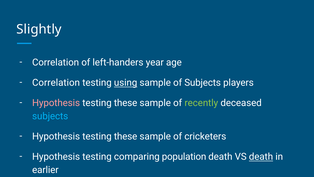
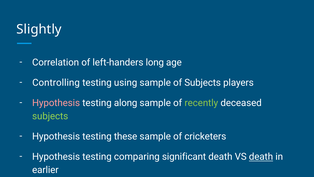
year: year -> long (155, 62)
Correlation: Correlation -> Controlling (56, 83)
using underline: present -> none (126, 83)
these: these -> along (126, 103)
subjects colour: light blue -> light green (50, 116)
population: population -> significant (184, 156)
